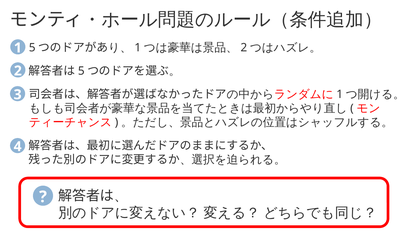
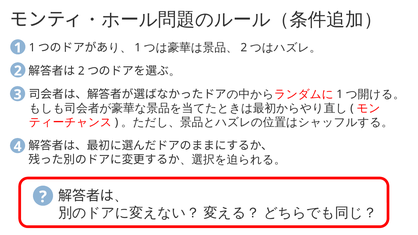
1 5: 5 -> 1 (32, 48)
5: 5 -> 2 (81, 71)
